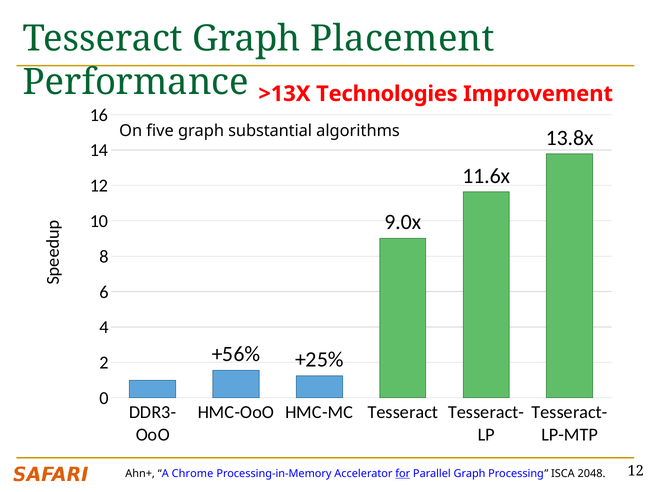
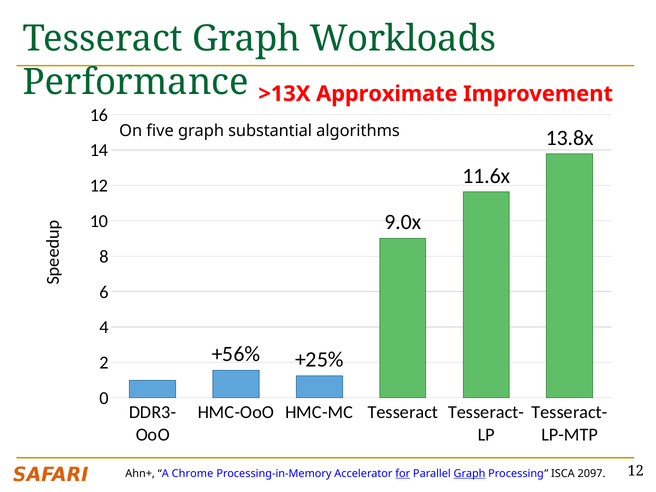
Placement: Placement -> Workloads (403, 39)
Technologies: Technologies -> Approximate (387, 94)
Graph underline: none -> present (470, 473)
2048: 2048 -> 2097 (591, 473)
